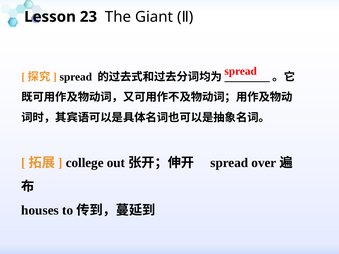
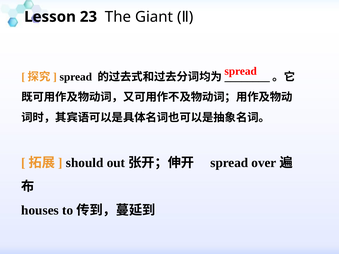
college: college -> should (85, 163)
